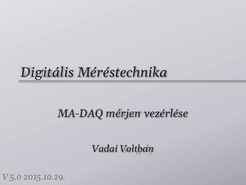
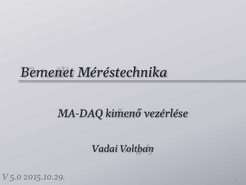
Digitális: Digitális -> Bemenet (47, 72)
mérjen: mérjen -> kimenő (123, 113)
